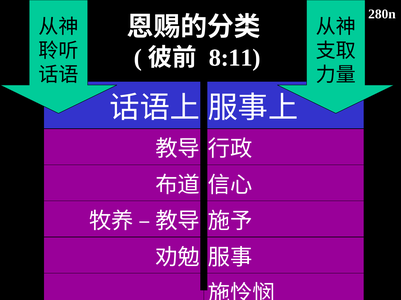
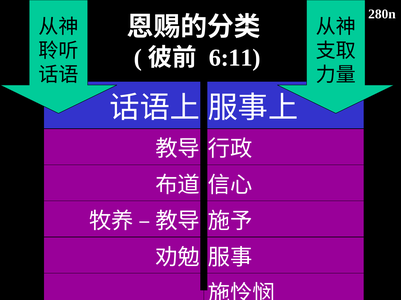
8:11: 8:11 -> 6:11 (235, 58)
